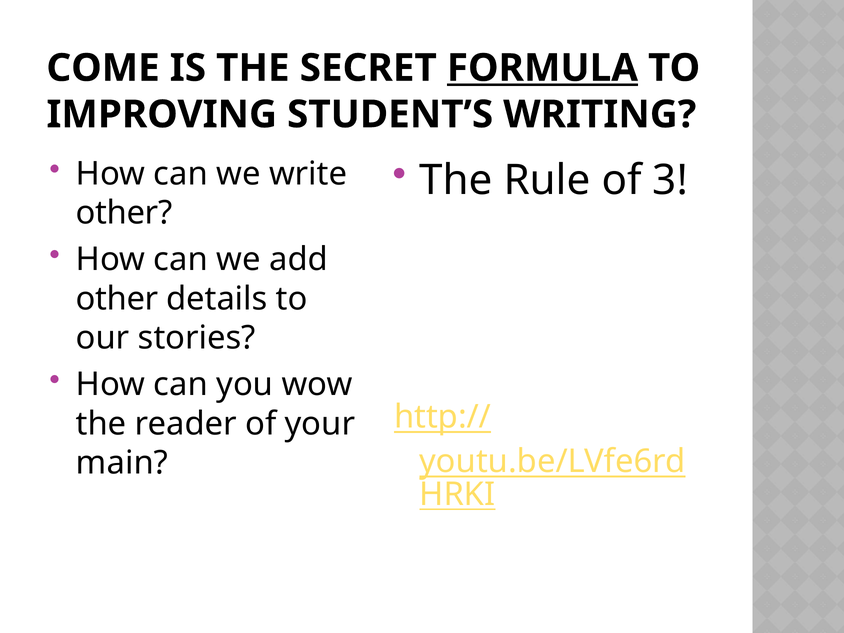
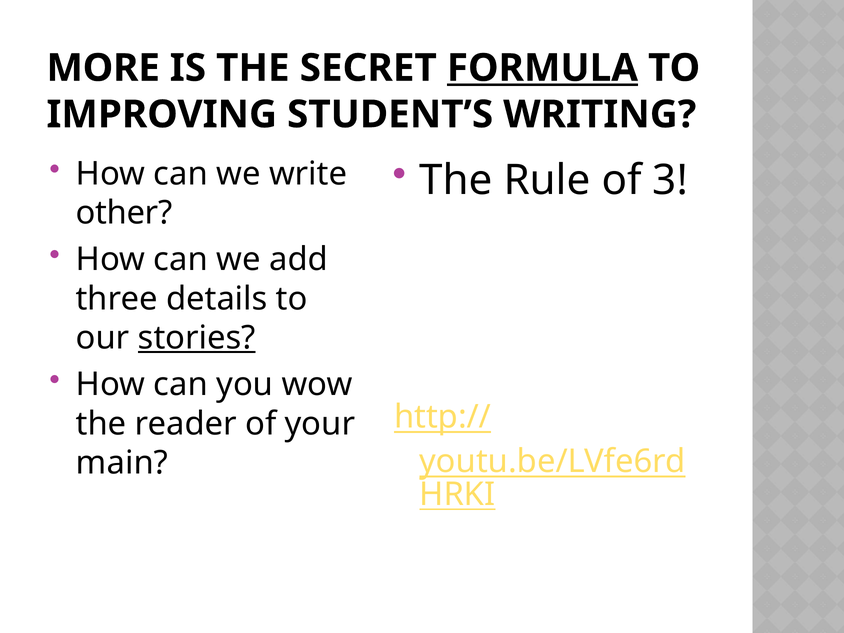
COME: COME -> MORE (103, 68)
other: other -> three (117, 299)
stories underline: none -> present (197, 338)
